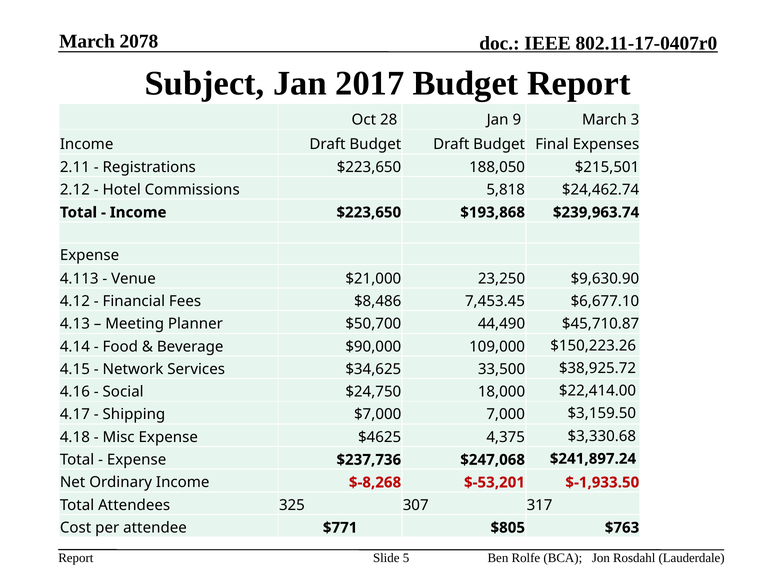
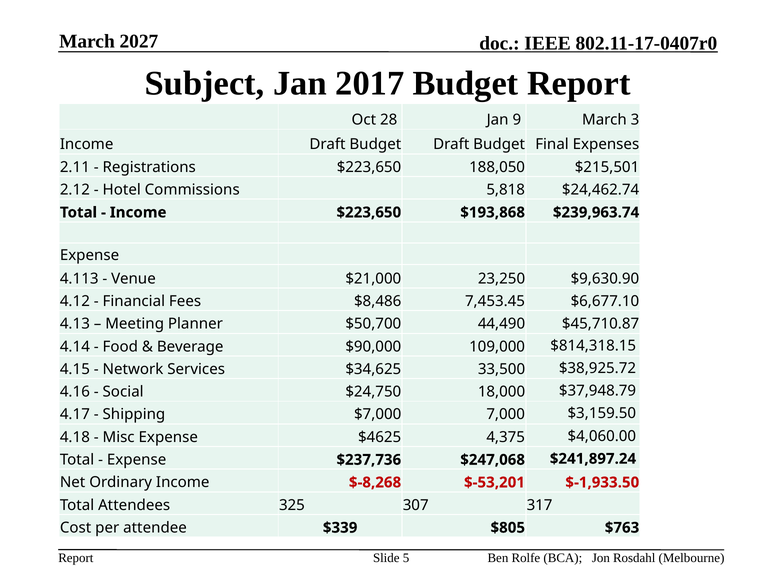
2078: 2078 -> 2027 (139, 41)
$150,223.26: $150,223.26 -> $814,318.15 (593, 346)
$22,414.00: $22,414.00 -> $37,948.79 (598, 391)
$3,330.68: $3,330.68 -> $4,060.00 (602, 436)
$771: $771 -> $339 (340, 528)
Lauderdale: Lauderdale -> Melbourne (691, 558)
